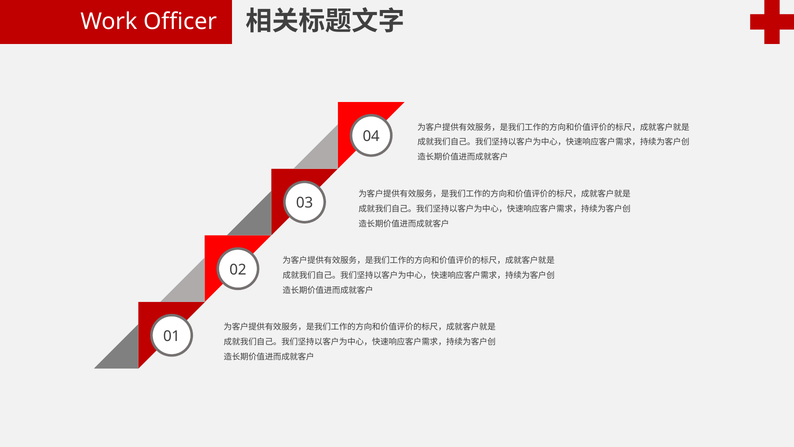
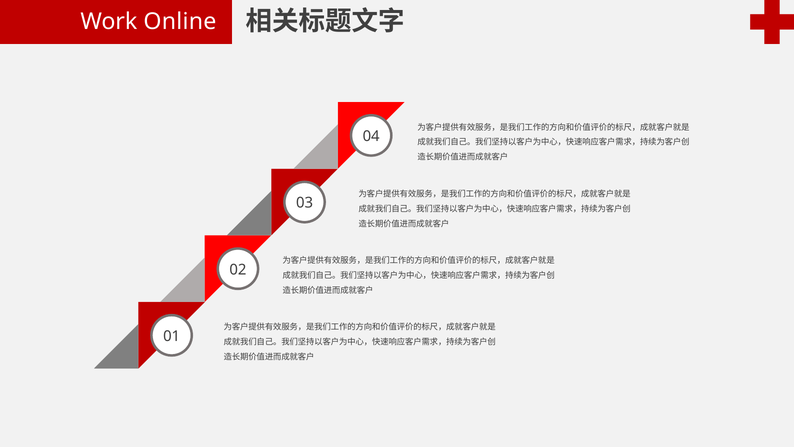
Officer: Officer -> Online (180, 22)
